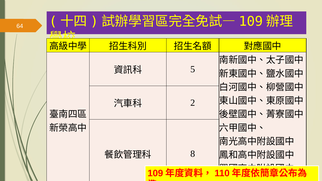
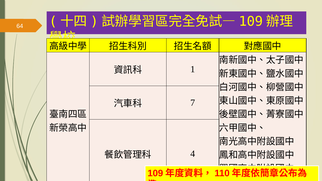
5: 5 -> 1 (193, 69)
2: 2 -> 7 (193, 103)
8: 8 -> 4 (193, 154)
